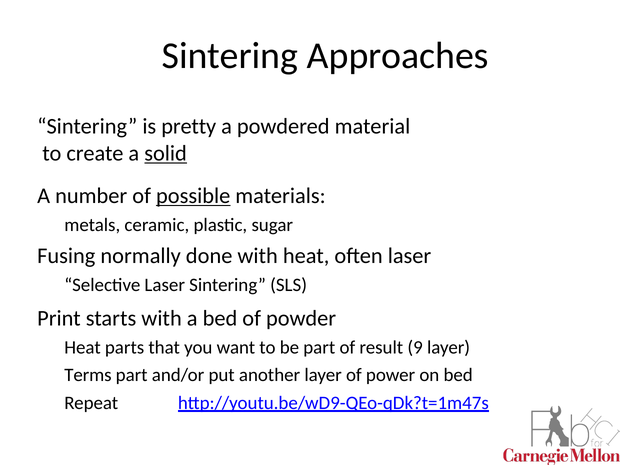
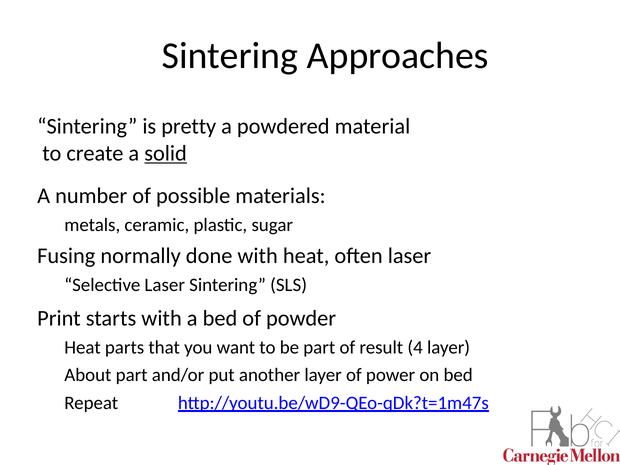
possible underline: present -> none (193, 196)
9: 9 -> 4 (415, 348)
Terms: Terms -> About (88, 375)
